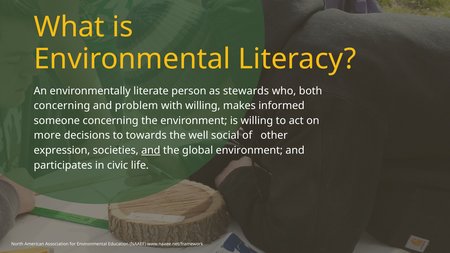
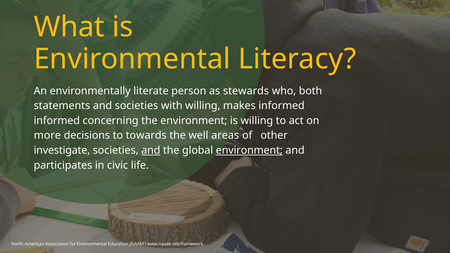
concerning: concerning -> statements (62, 106)
and problem: problem -> societies (137, 106)
someone: someone -> informed (57, 121)
social: social -> areas (225, 136)
expression: expression -> investigate (62, 150)
environment underline: none -> present (249, 150)
